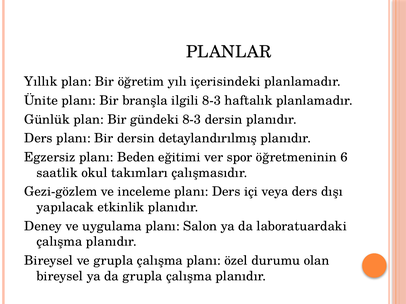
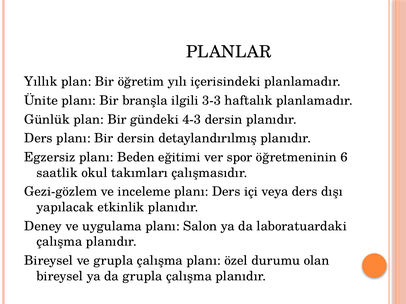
ilgili 8-3: 8-3 -> 3-3 (212, 101)
gündeki 8-3: 8-3 -> 4-3 (192, 120)
